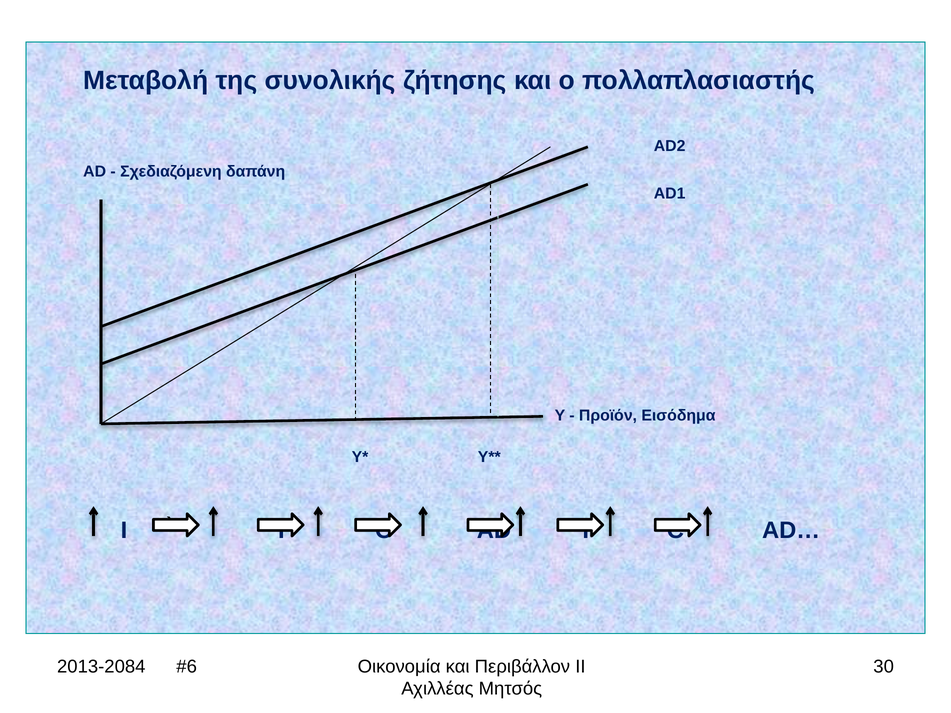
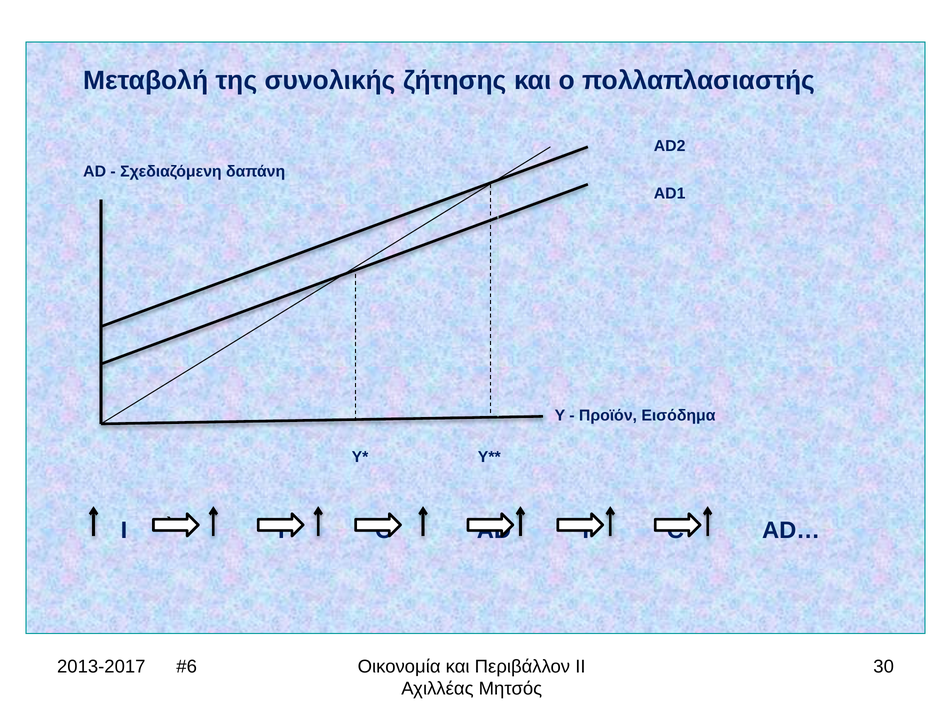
2013-2084: 2013-2084 -> 2013-2017 (101, 667)
